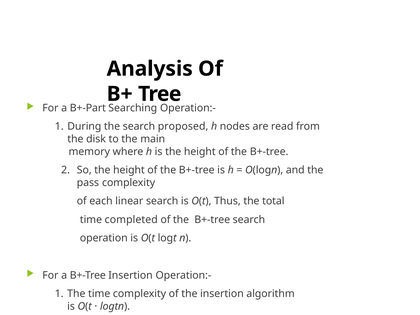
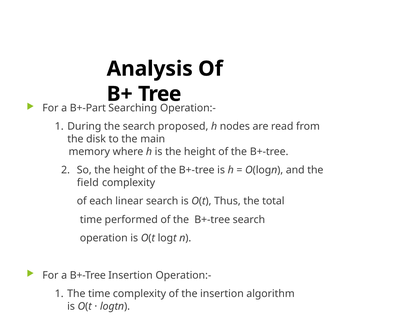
pass: pass -> field (88, 183)
time completed: completed -> performed (131, 220)
